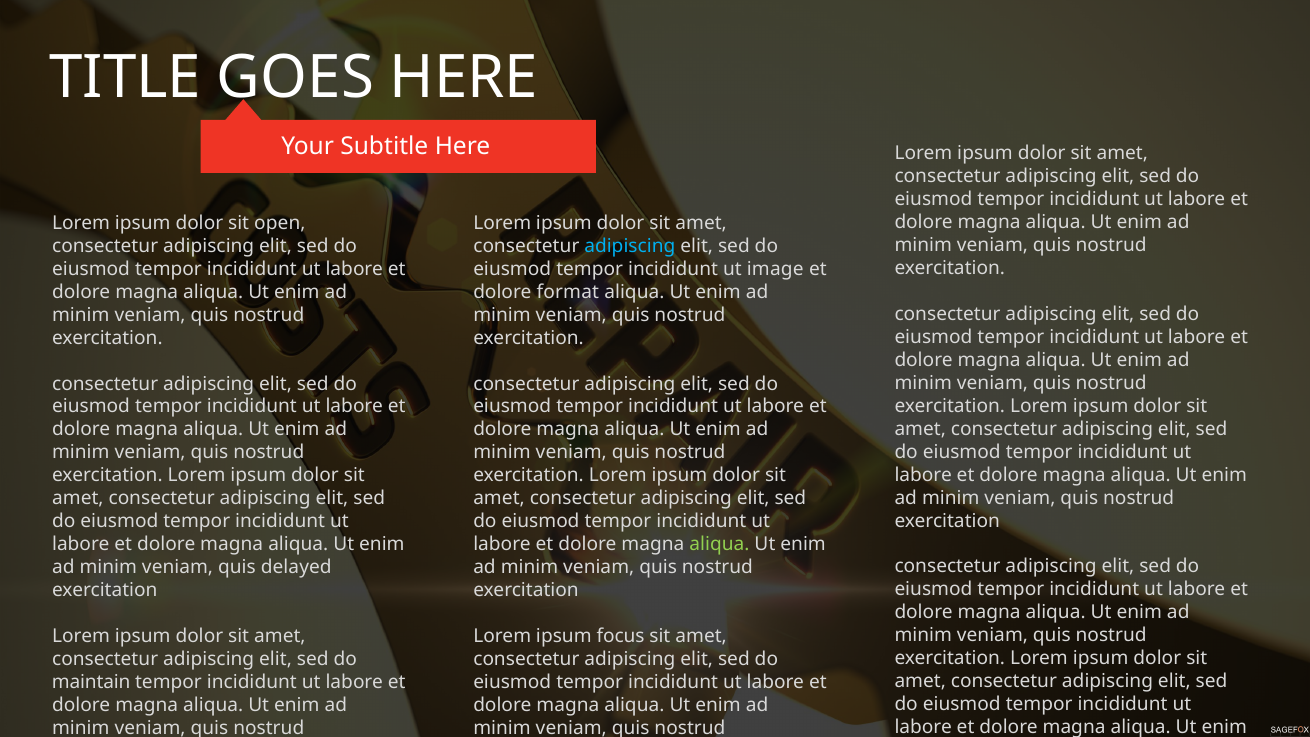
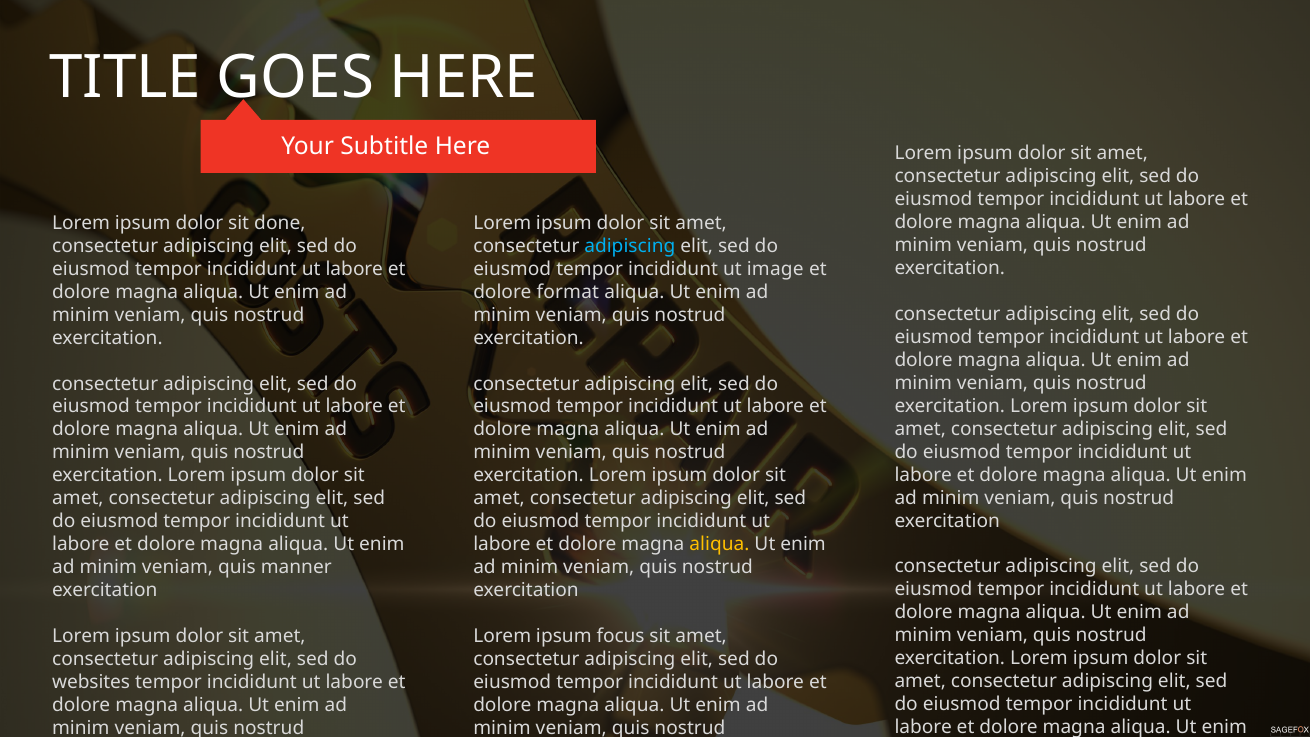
open: open -> done (280, 223)
aliqua colour: light green -> yellow (719, 544)
delayed: delayed -> manner (296, 567)
maintain: maintain -> websites (91, 682)
